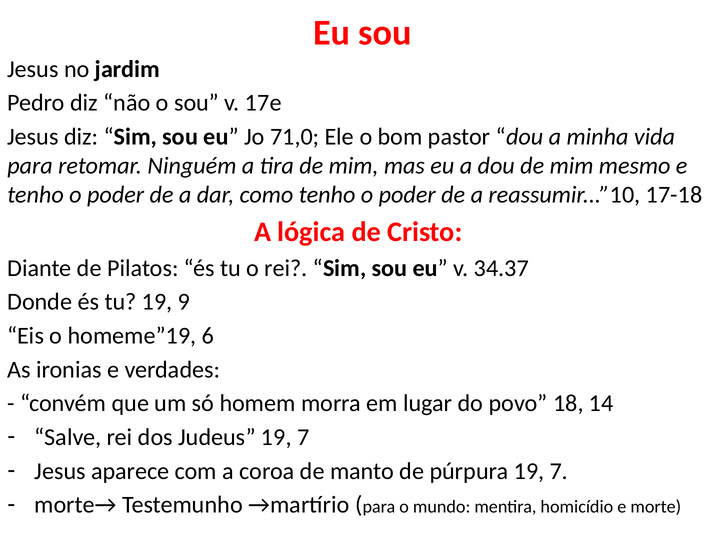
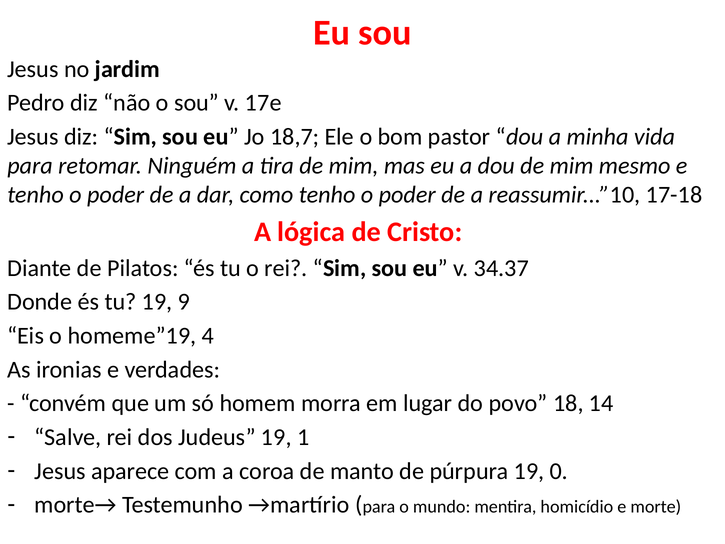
71,0: 71,0 -> 18,7 (295, 137)
6: 6 -> 4 (208, 336)
Judeus 19 7: 7 -> 1 (303, 437)
púrpura 19 7: 7 -> 0 (559, 471)
